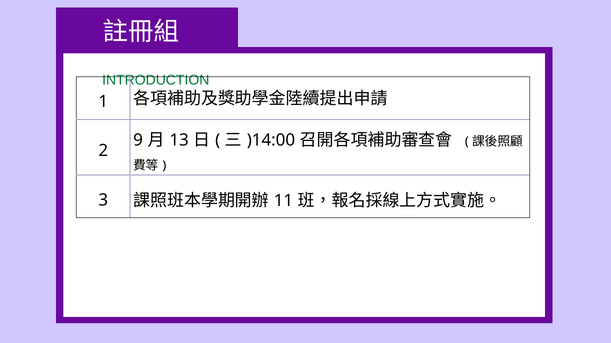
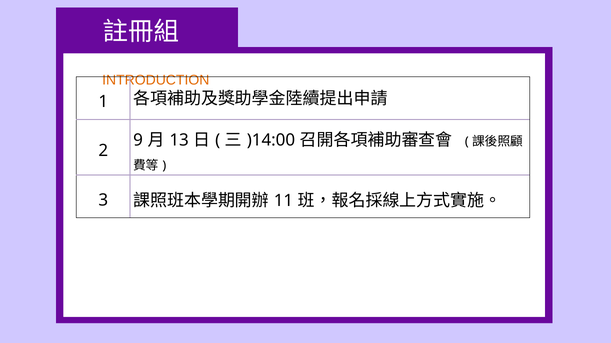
INTRODUCTION colour: green -> orange (156, 80)
